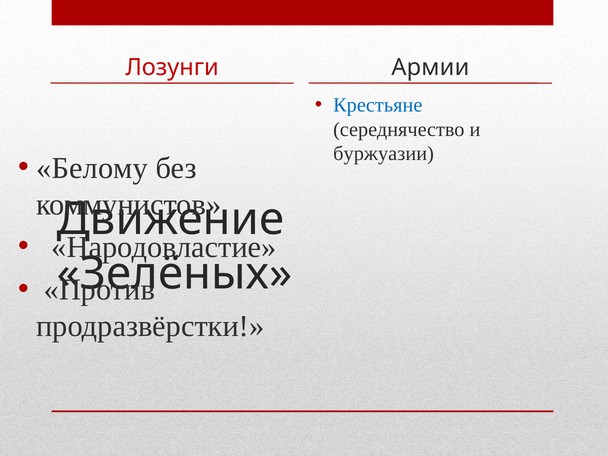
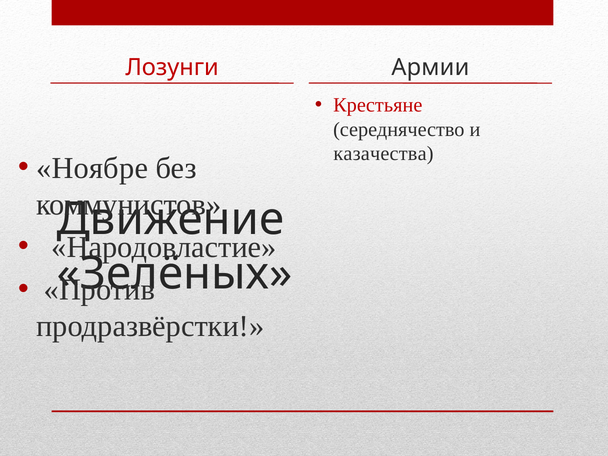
Крестьяне colour: blue -> red (378, 105)
буржуазии: буржуазии -> казачества (384, 154)
Белому: Белому -> Ноябре (92, 168)
